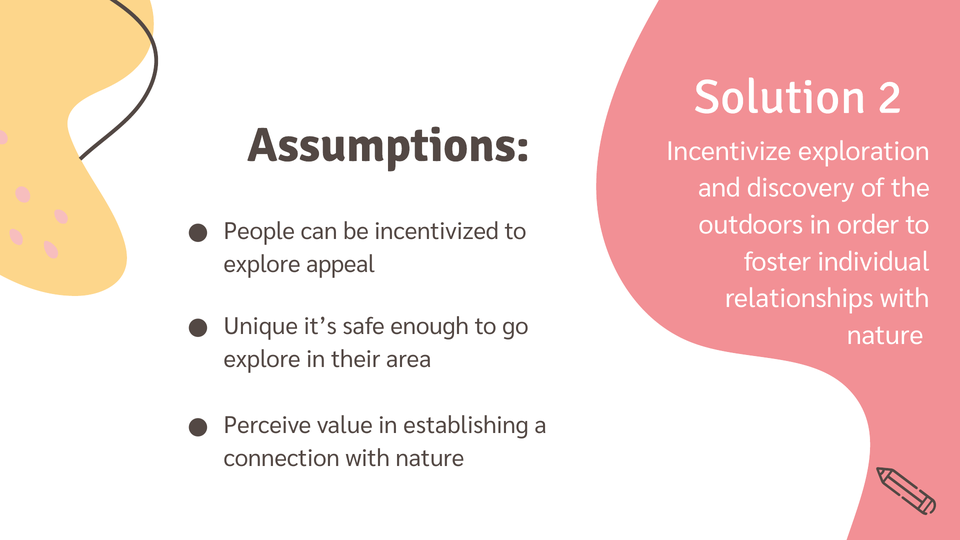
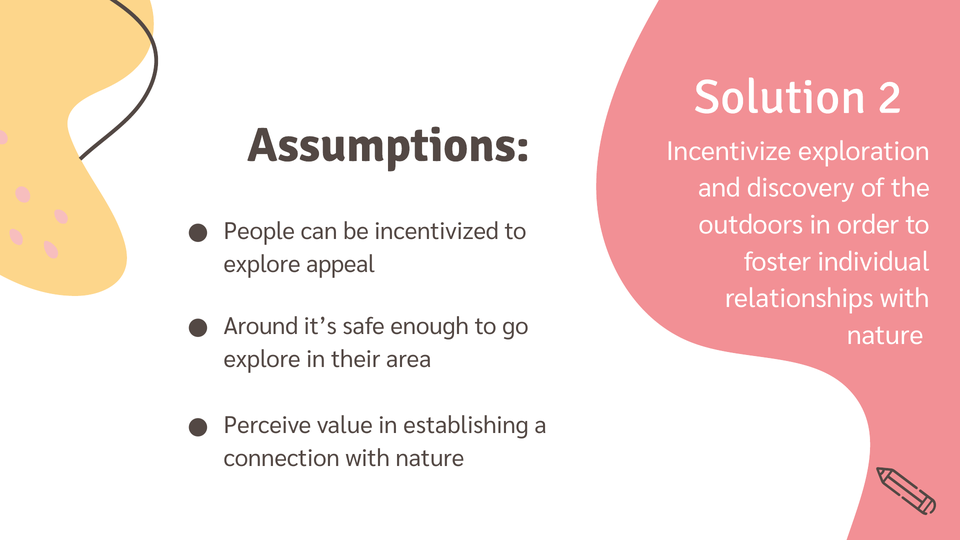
Unique: Unique -> Around (261, 326)
